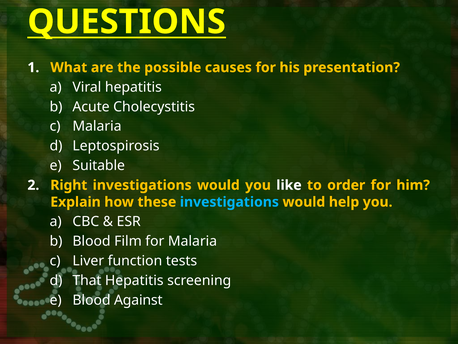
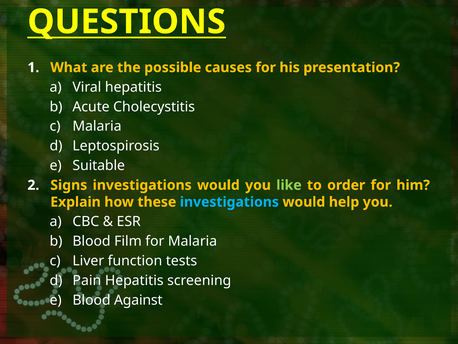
Right: Right -> Signs (69, 185)
like colour: white -> light green (289, 185)
That: That -> Pain (87, 280)
